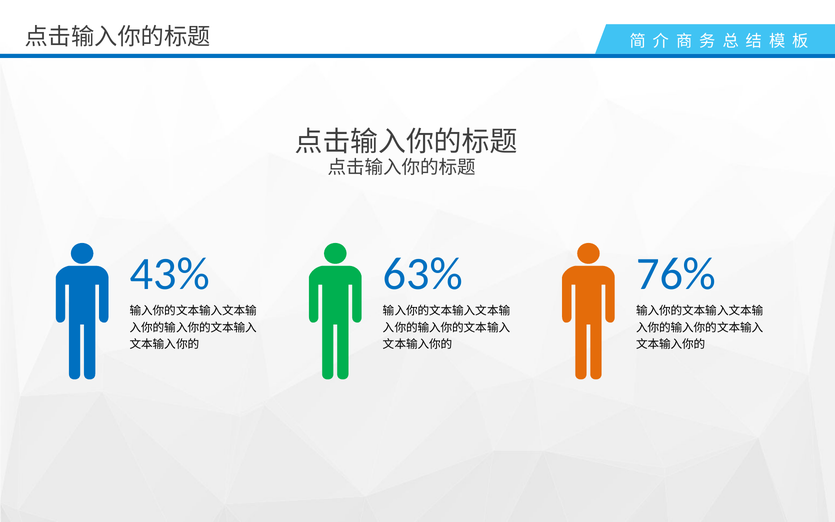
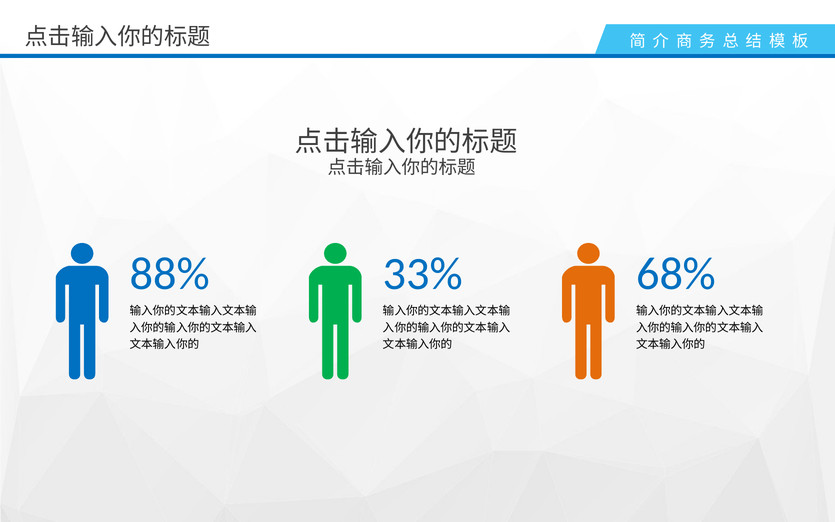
43%: 43% -> 88% (170, 274)
63%: 63% -> 33% (423, 274)
76%: 76% -> 68% (676, 274)
